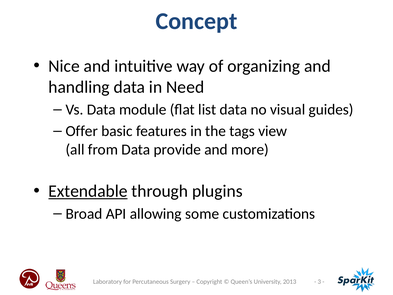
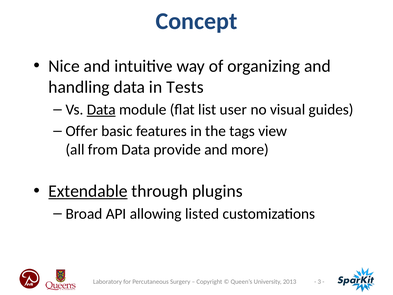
Need: Need -> Tests (185, 87)
Data underline: none -> present (101, 110)
list data: data -> user (233, 110)
some: some -> listed (202, 214)
